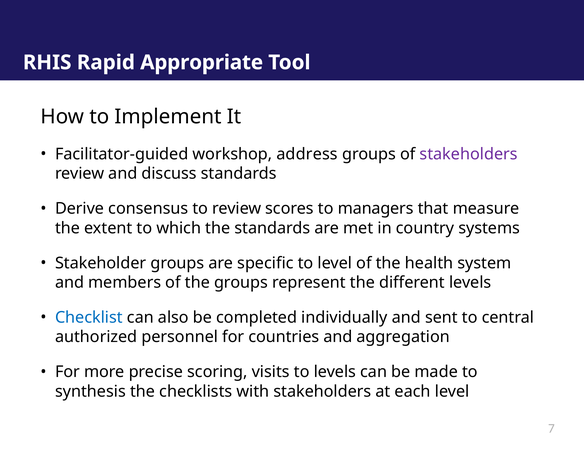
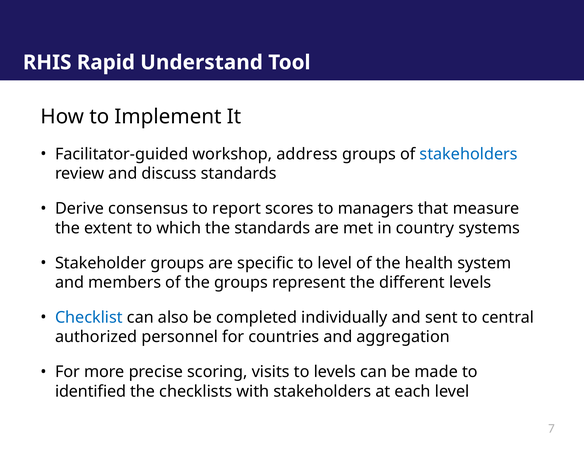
Appropriate: Appropriate -> Understand (202, 62)
stakeholders colour: purple -> blue (469, 154)
to review: review -> report (237, 209)
synthesis: synthesis -> identified (91, 392)
